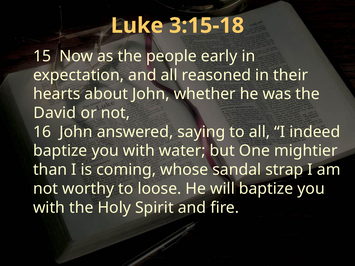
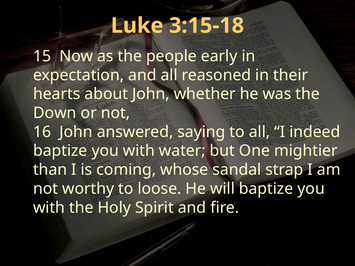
David: David -> Down (55, 113)
